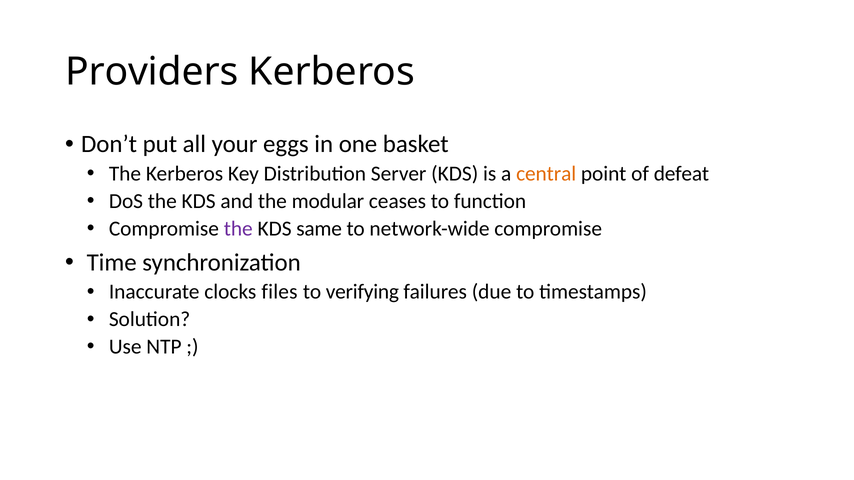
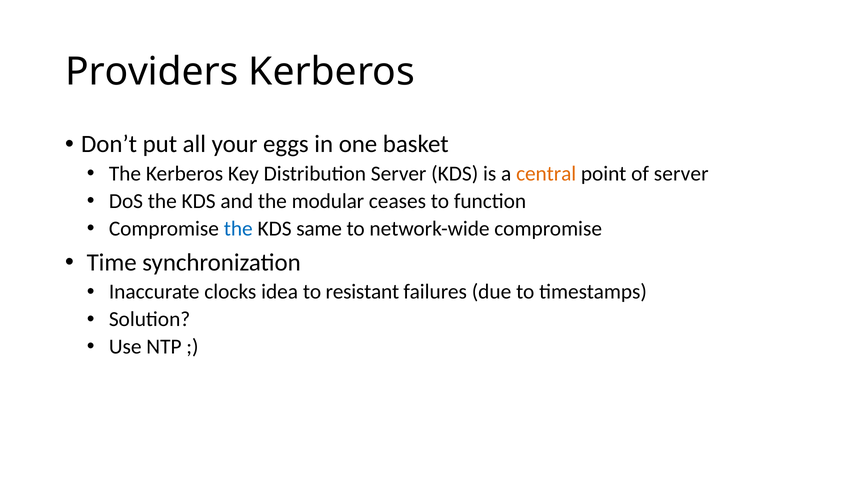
of defeat: defeat -> server (681, 174)
the colour: purple -> blue (238, 229)
files: files -> idea (280, 292)
verifying: verifying -> resistant (362, 292)
